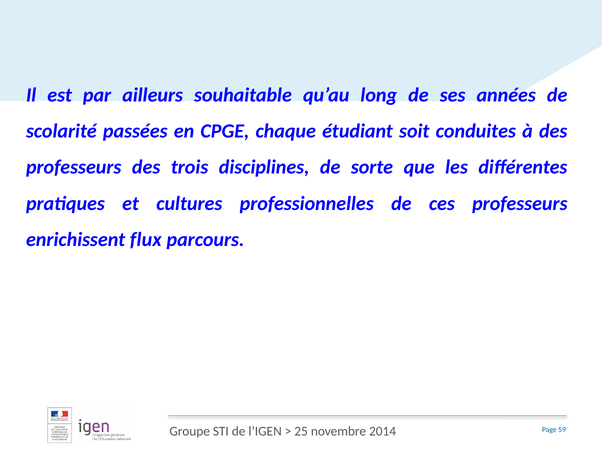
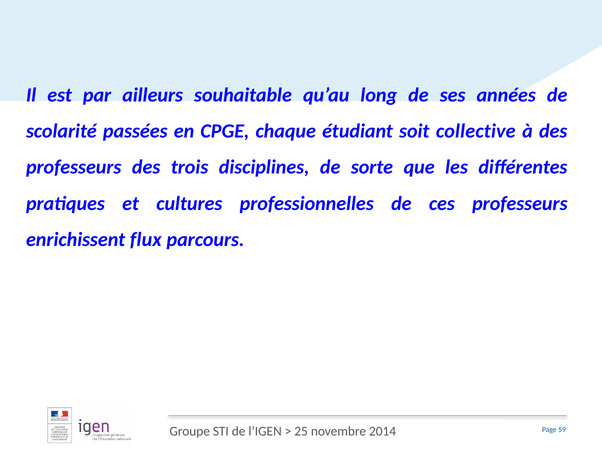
conduites: conduites -> collective (476, 131)
